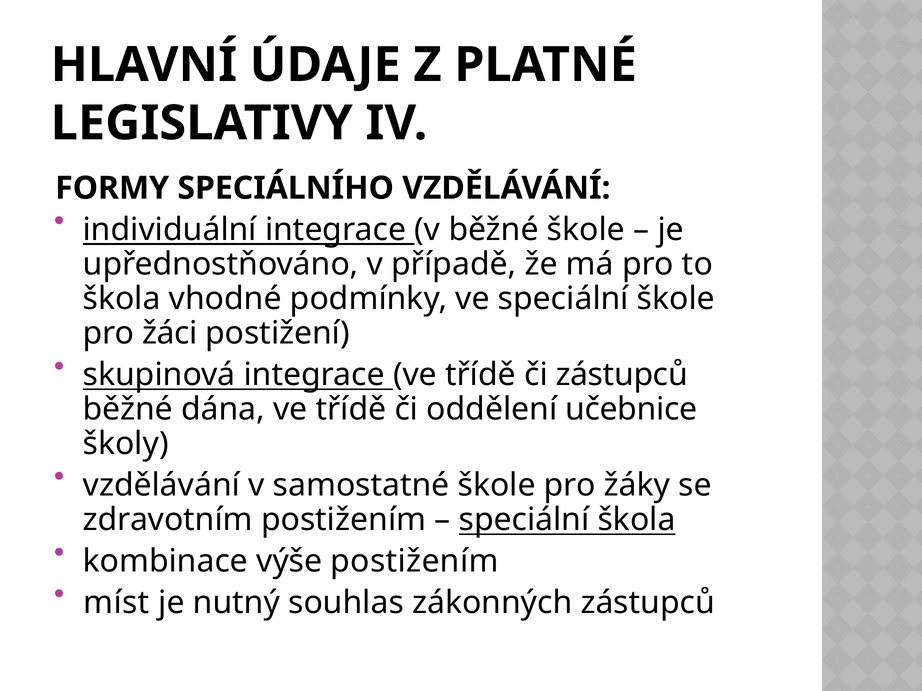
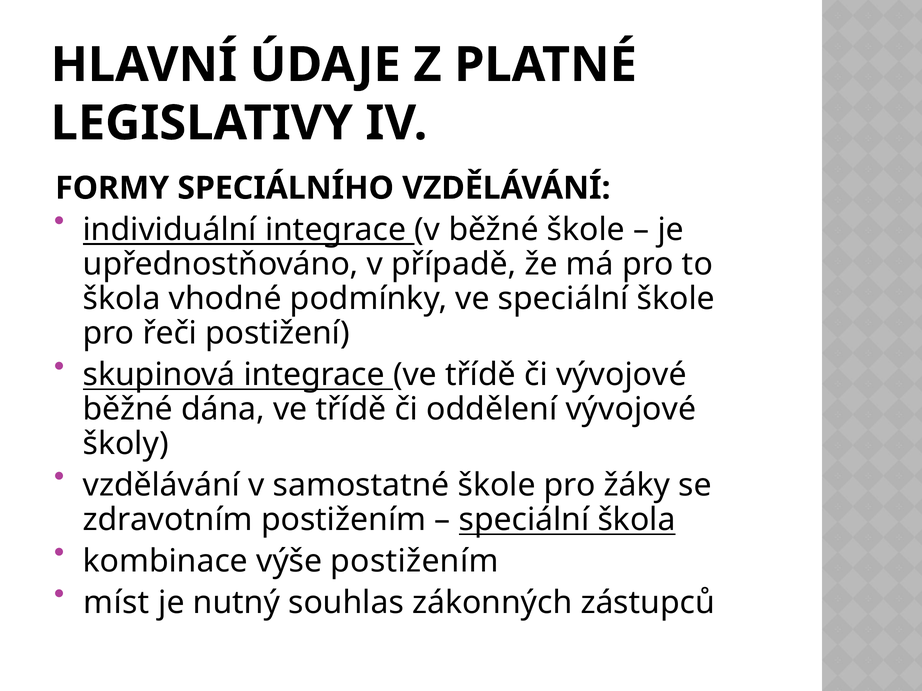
žáci: žáci -> řeči (170, 333)
či zástupců: zástupců -> vývojové (621, 375)
oddělení učebnice: učebnice -> vývojové (631, 409)
